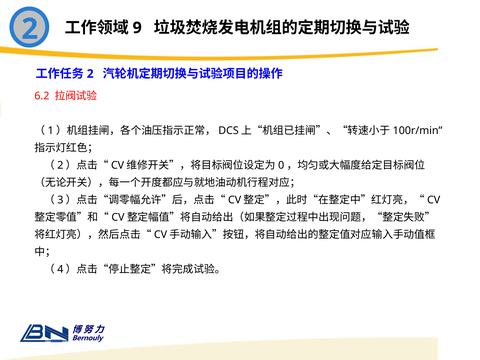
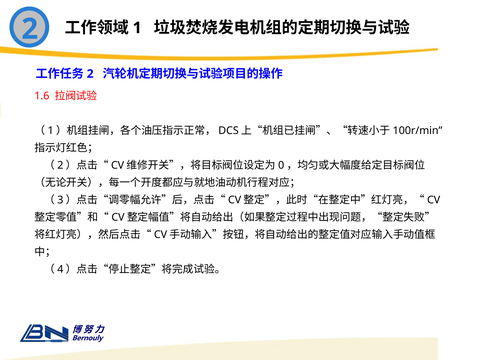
9: 9 -> 1 (137, 28)
6.2: 6.2 -> 1.6 (42, 96)
